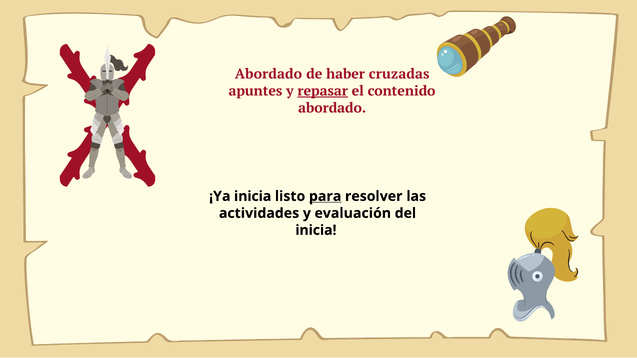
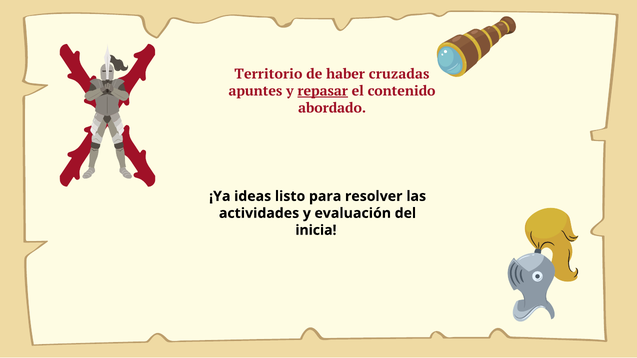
Abordado: Abordado -> Territorio (268, 74)
¡Ya inicia: inicia -> ideas (253, 196)
para underline: present -> none (325, 196)
